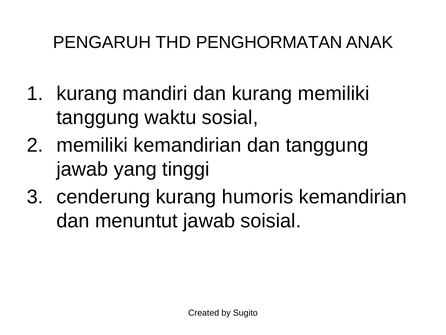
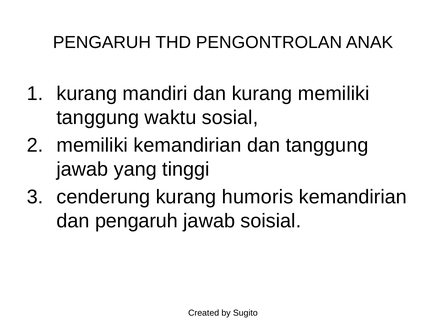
PENGHORMATAN: PENGHORMATAN -> PENGONTROLAN (269, 42)
dan menuntut: menuntut -> pengaruh (136, 220)
